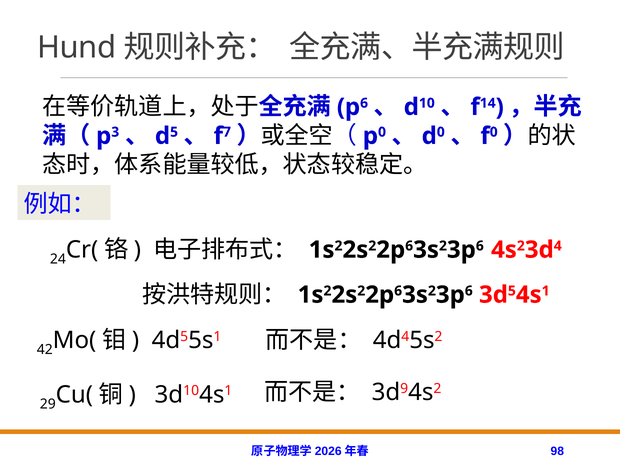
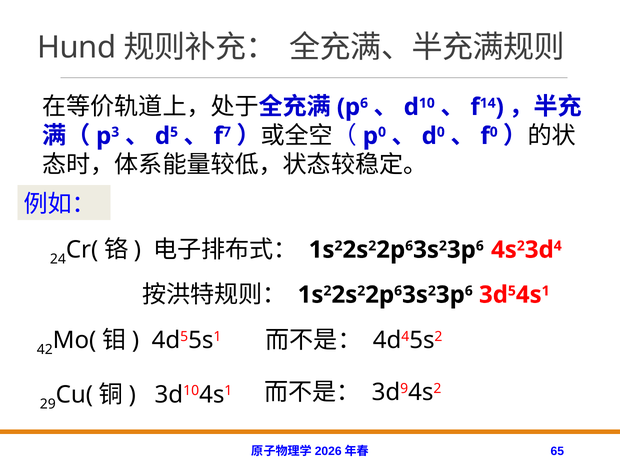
98: 98 -> 65 (557, 451)
